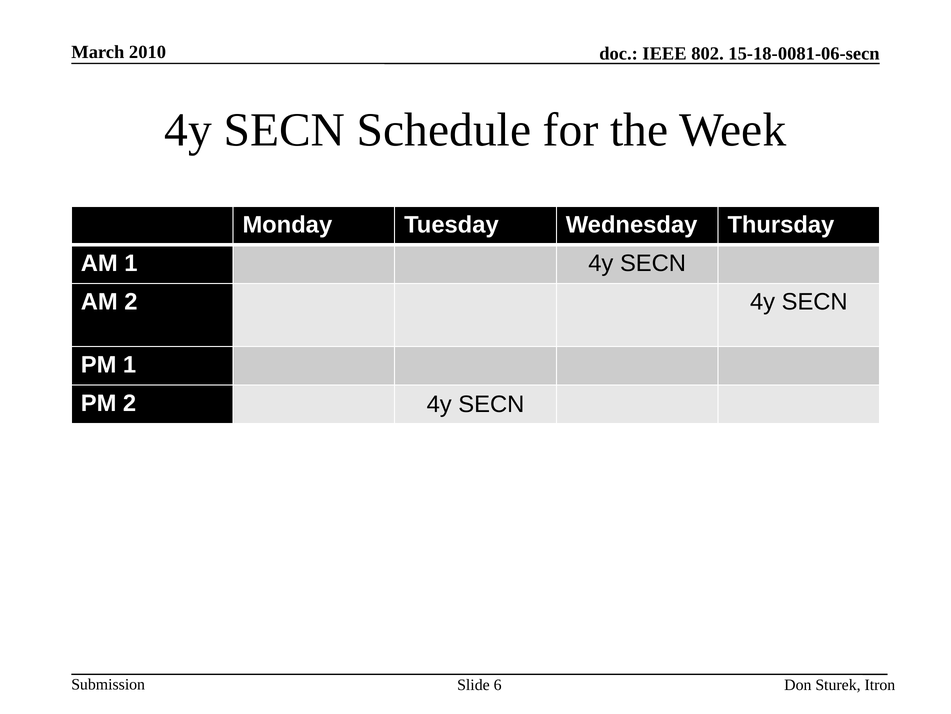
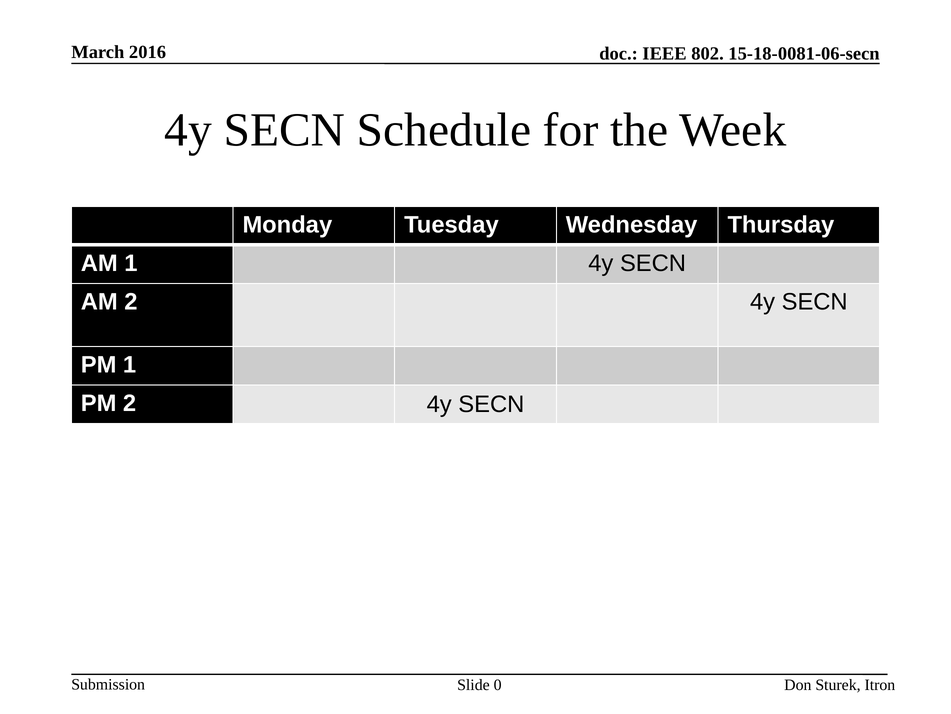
2010: 2010 -> 2016 (148, 52)
6: 6 -> 0 (498, 684)
